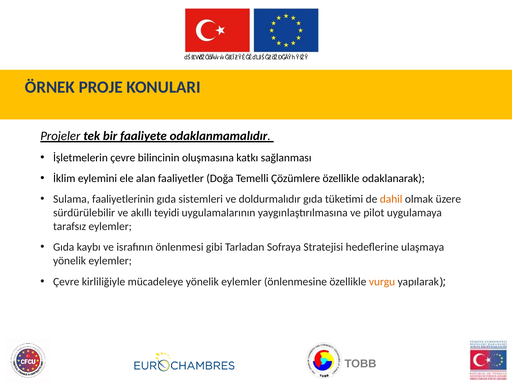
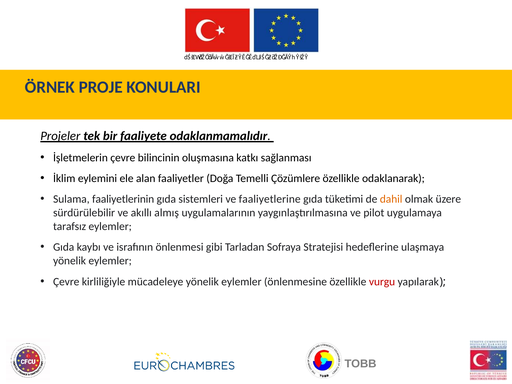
doldurmalıdır: doldurmalıdır -> faaliyetlerine (270, 199)
teyidi: teyidi -> almış (167, 213)
vurgu colour: orange -> red (382, 282)
